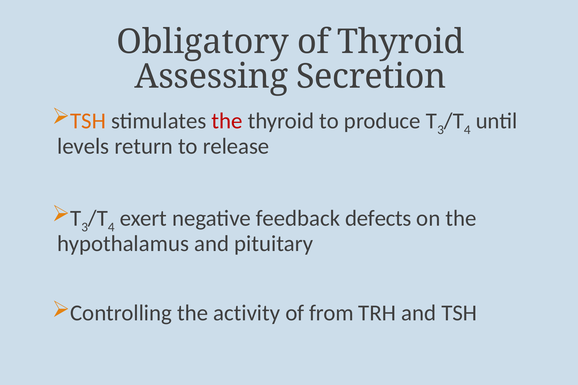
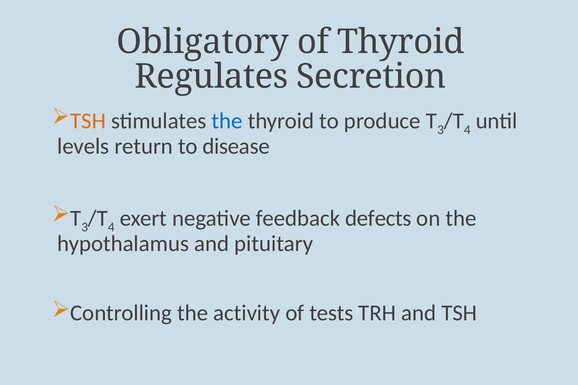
Assessing: Assessing -> Regulates (211, 77)
the colour: red -> blue (227, 121)
release: release -> disease (236, 147)
from: from -> tests (331, 313)
